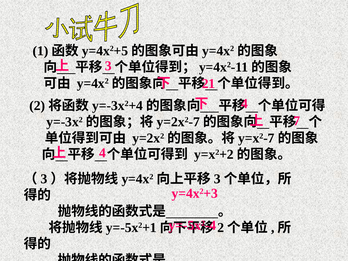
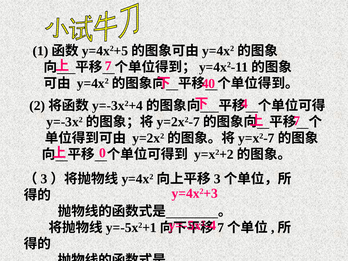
3: 3 -> 7 (108, 66)
21: 21 -> 40 (209, 84)
4: 4 -> 0 (103, 153)
2: 2 -> 7 (221, 228)
